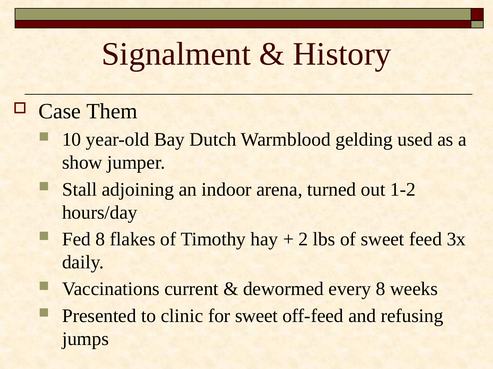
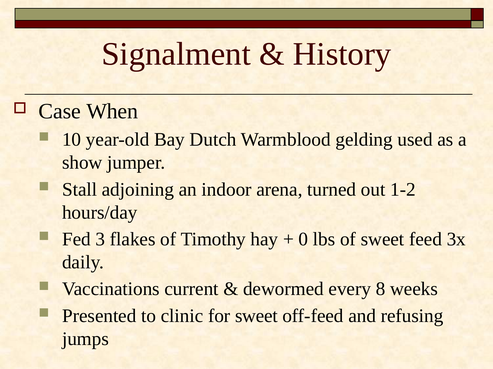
Them: Them -> When (112, 112)
Fed 8: 8 -> 3 (100, 240)
2: 2 -> 0 (303, 240)
